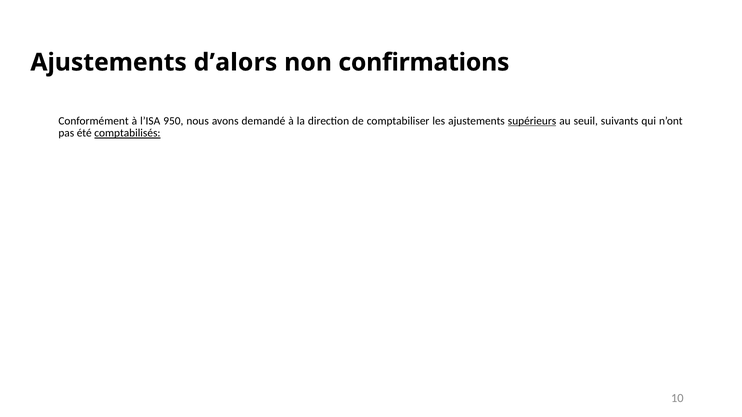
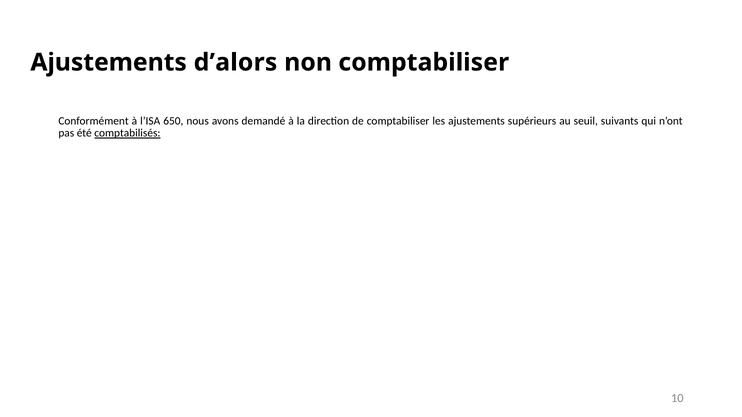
non confirmations: confirmations -> comptabiliser (424, 62)
950: 950 -> 650 (173, 121)
supérieurs underline: present -> none (532, 121)
